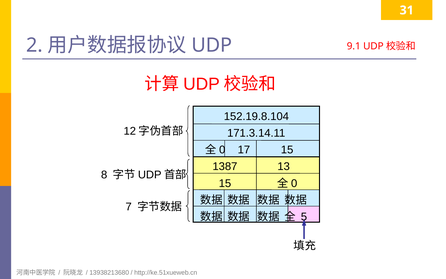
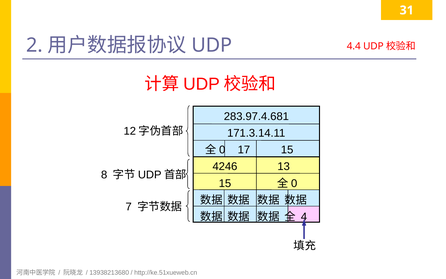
9.1: 9.1 -> 4.4 (354, 46)
152.19.8.104: 152.19.8.104 -> 283.97.4.681 (256, 116)
1387: 1387 -> 4246 (225, 166)
5: 5 -> 4 (304, 217)
